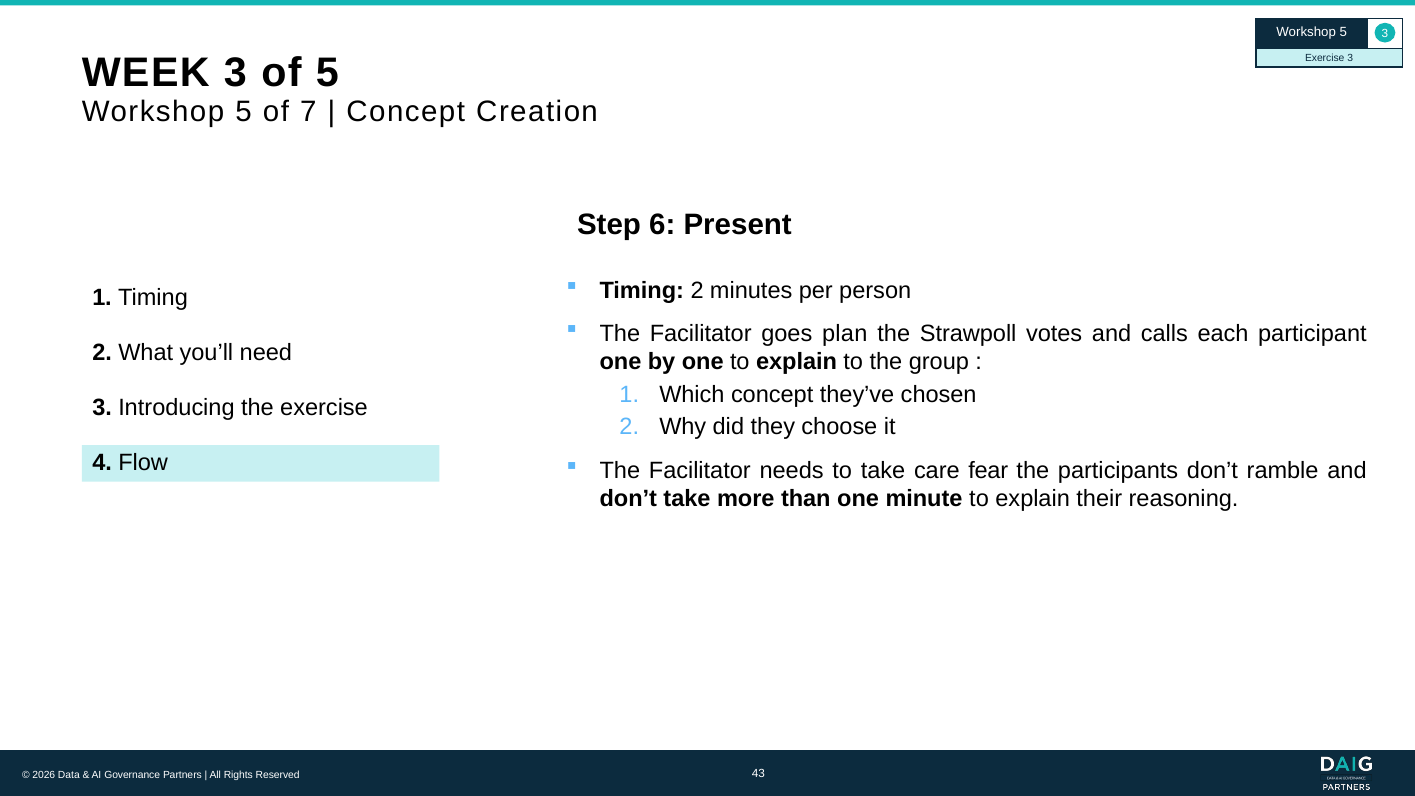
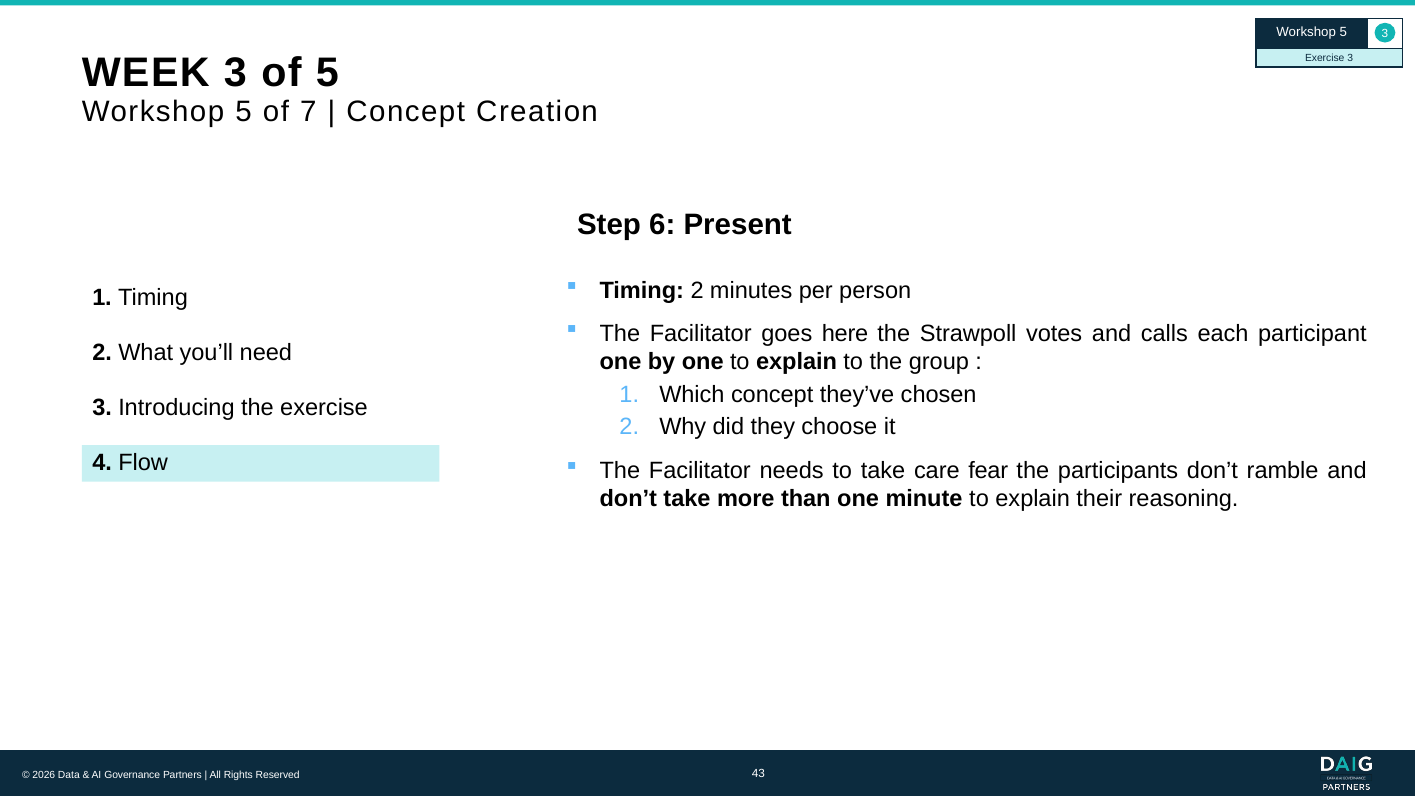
plan: plan -> here (845, 334)
